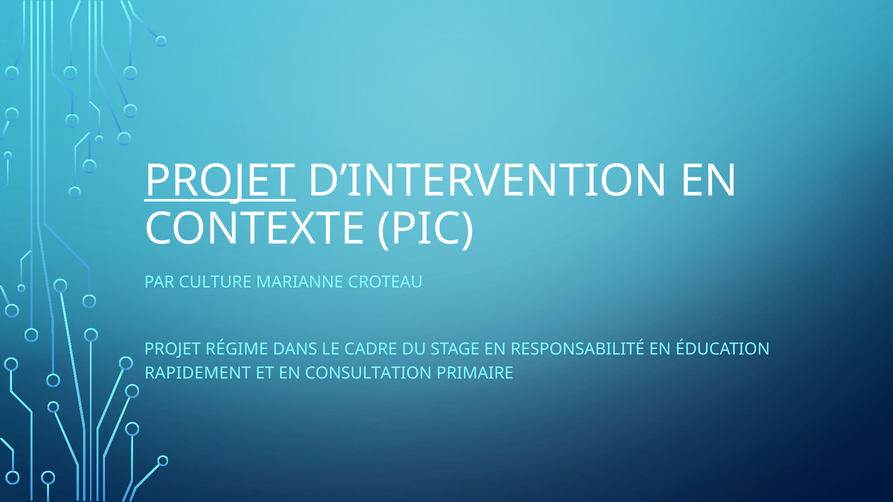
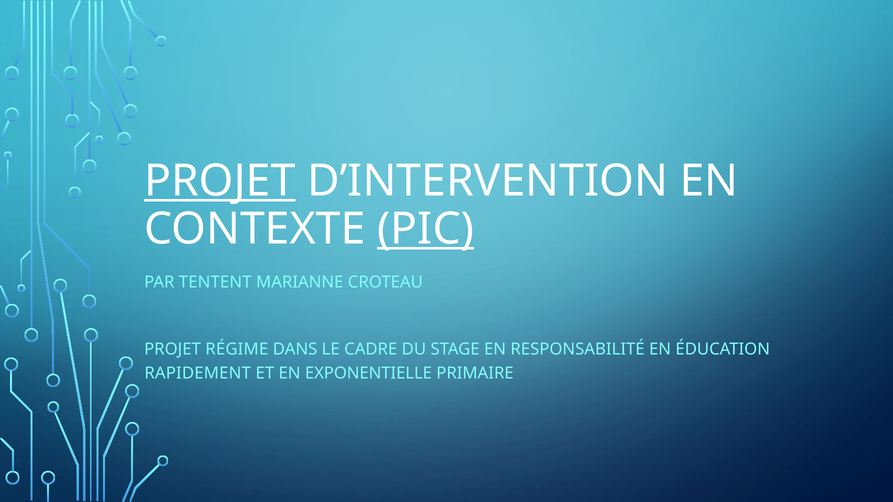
PIC underline: none -> present (426, 229)
CULTURE: CULTURE -> TENTENT (215, 282)
CONSULTATION: CONSULTATION -> EXPONENTIELLE (368, 373)
